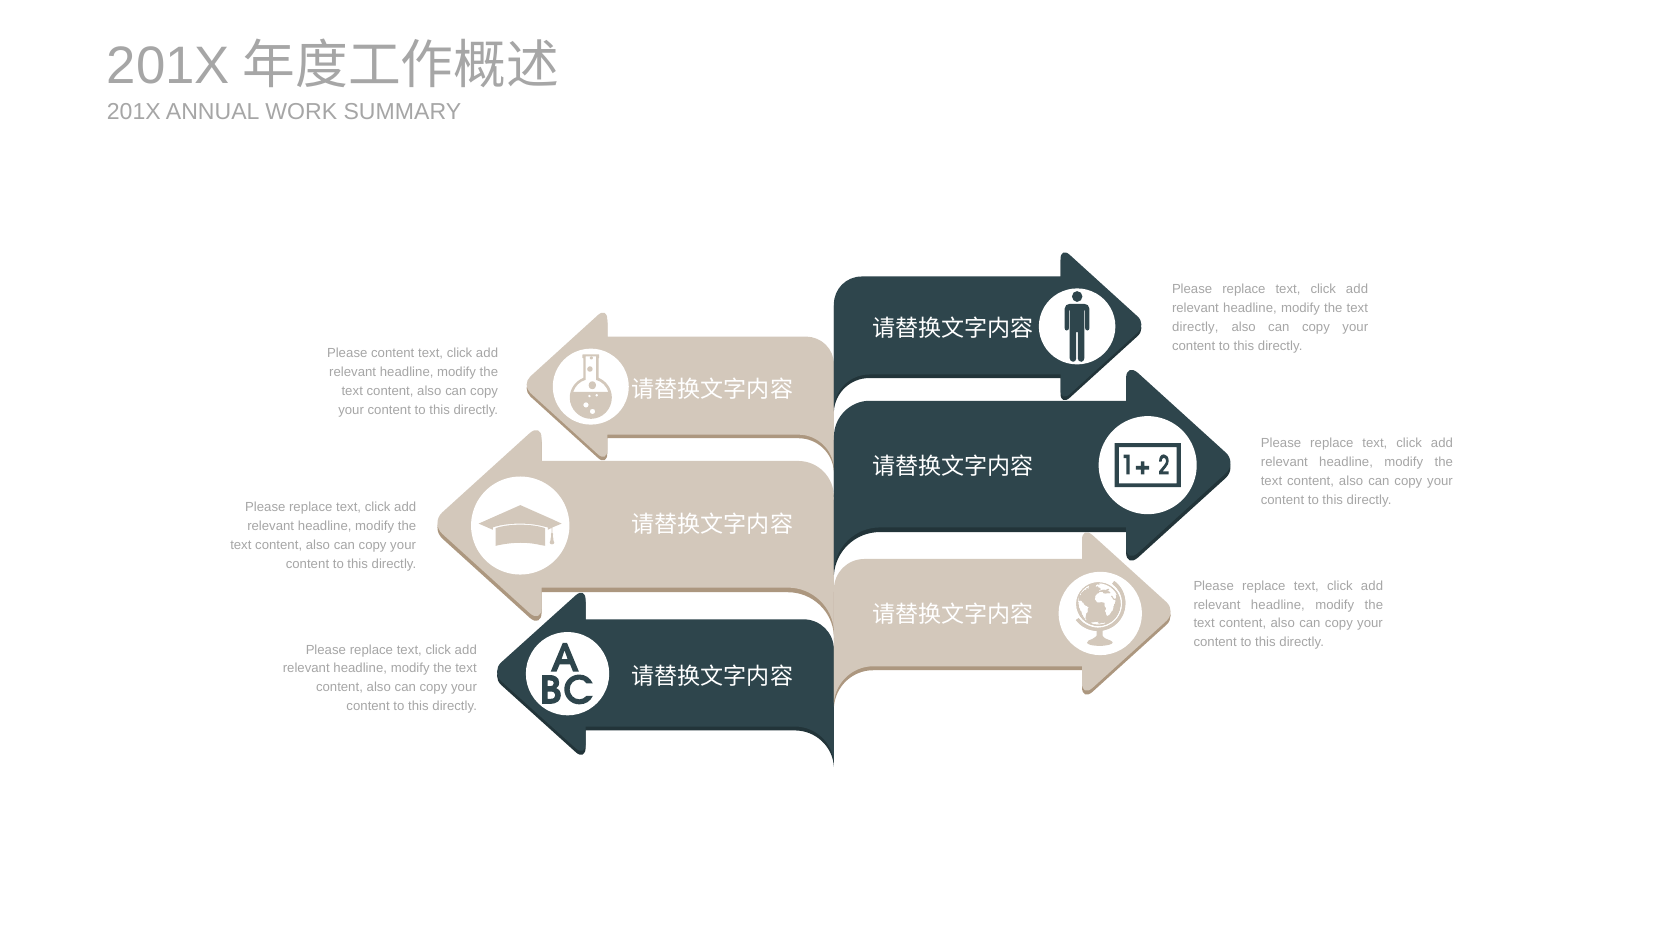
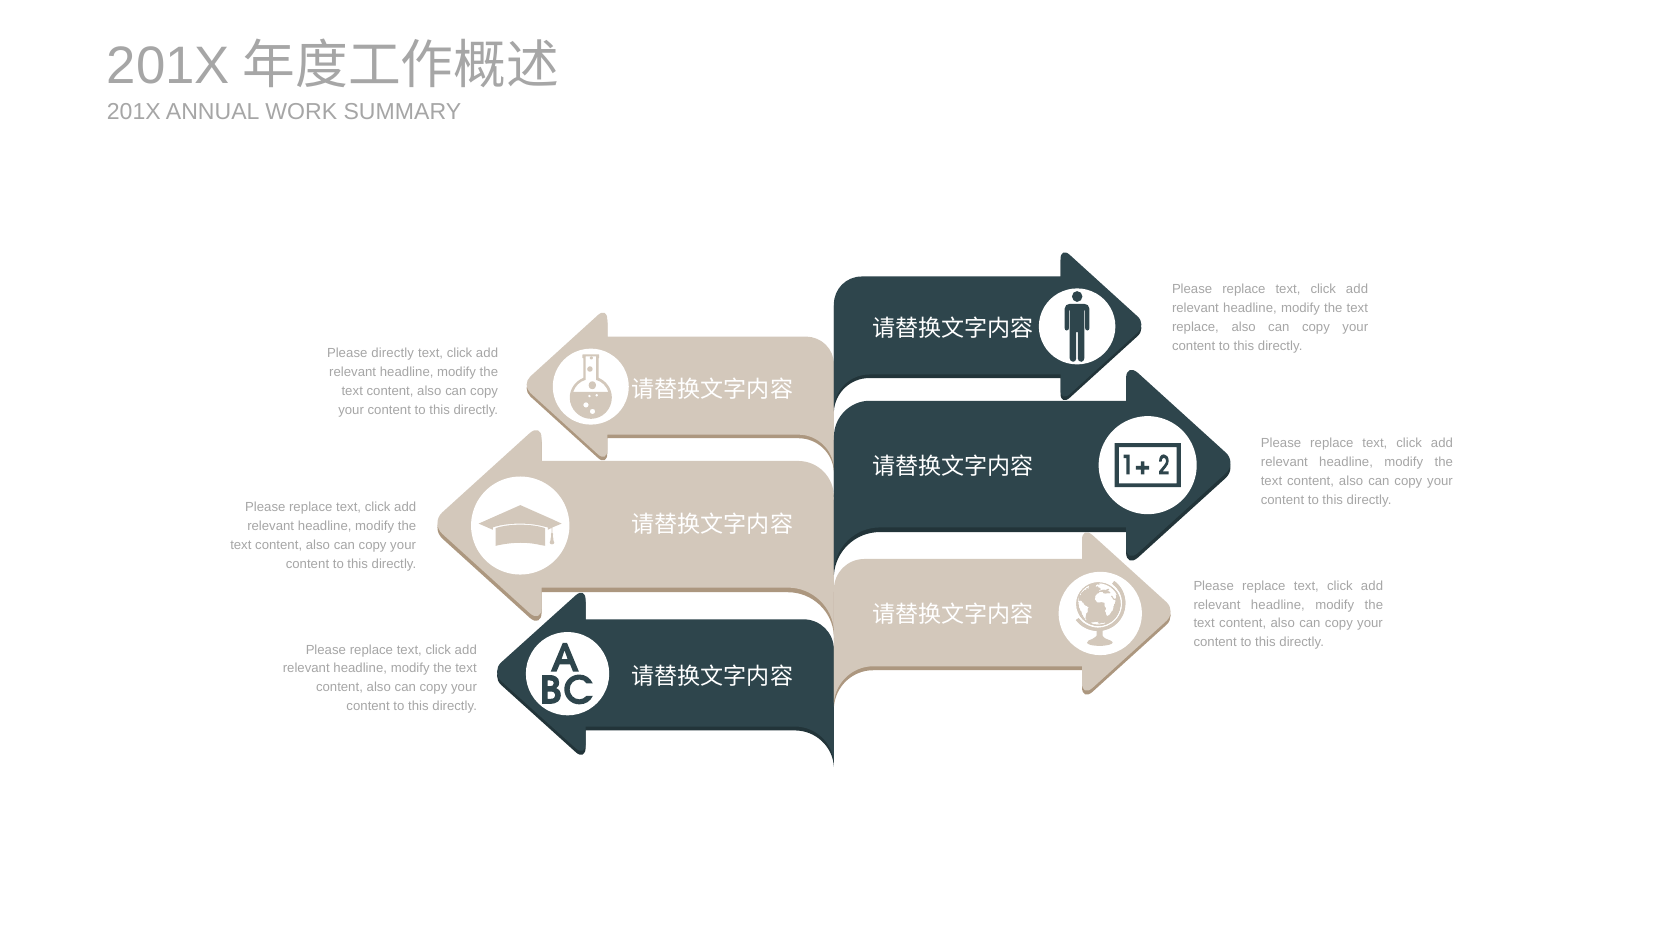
directly: directly -> replace (1195, 327)
Please content: content -> directly (393, 353)
